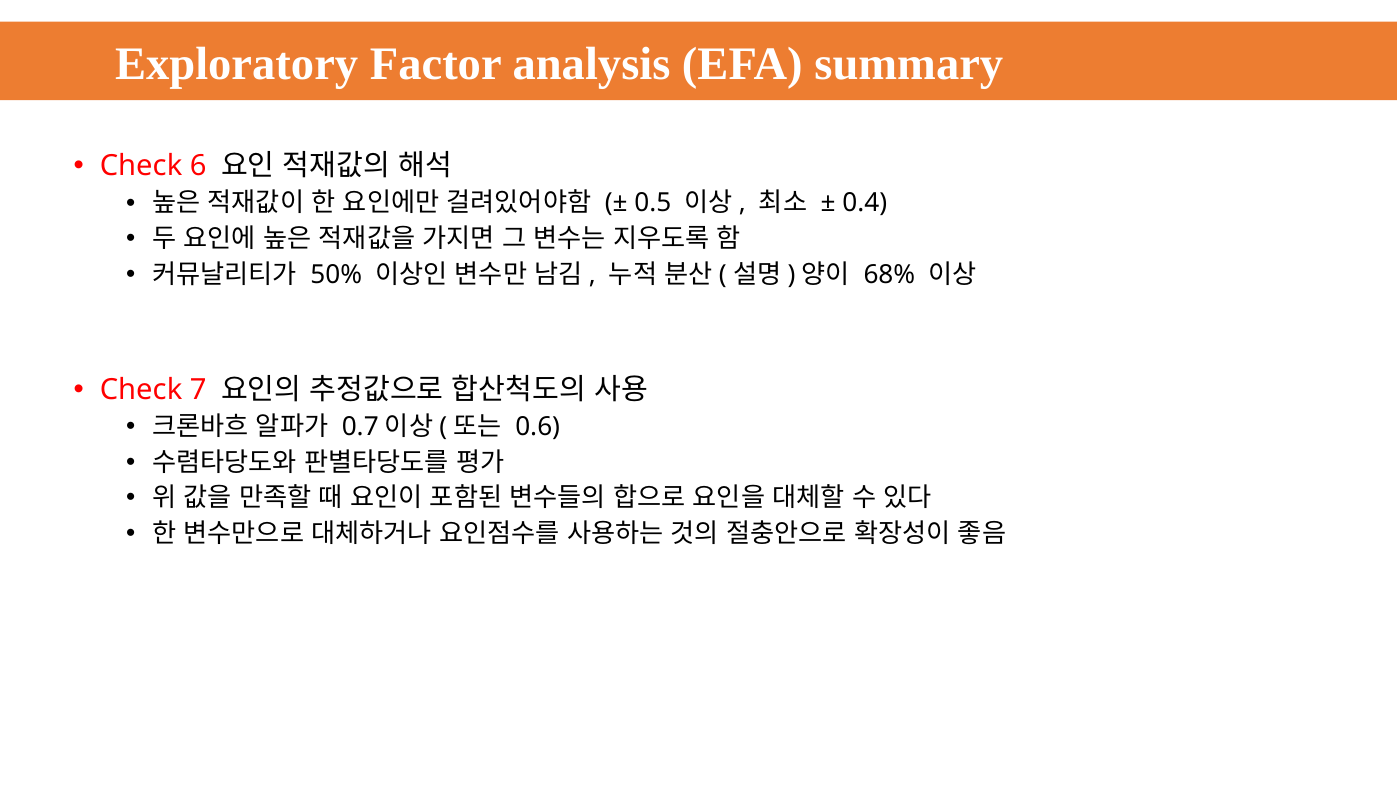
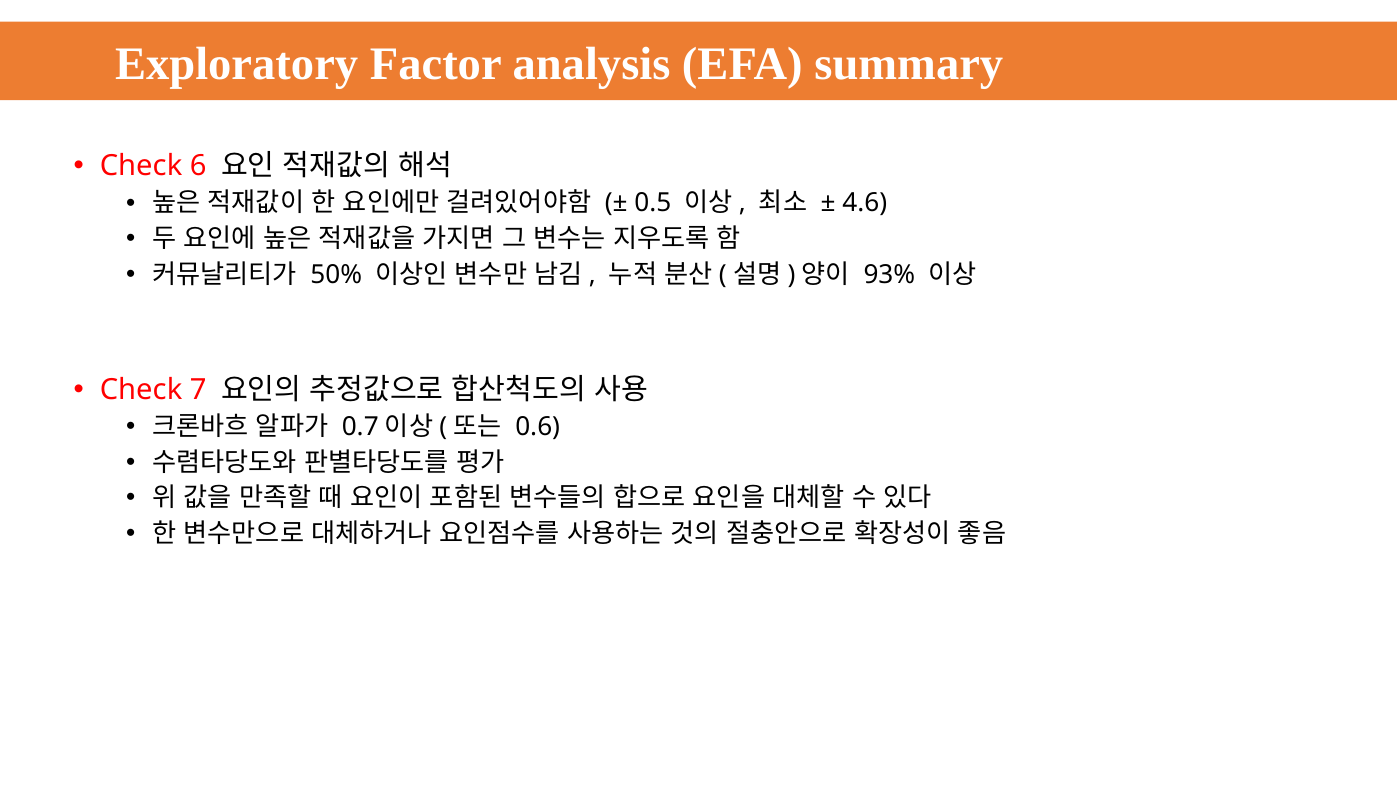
0.4: 0.4 -> 4.6 (865, 203)
68%: 68% -> 93% (889, 274)
